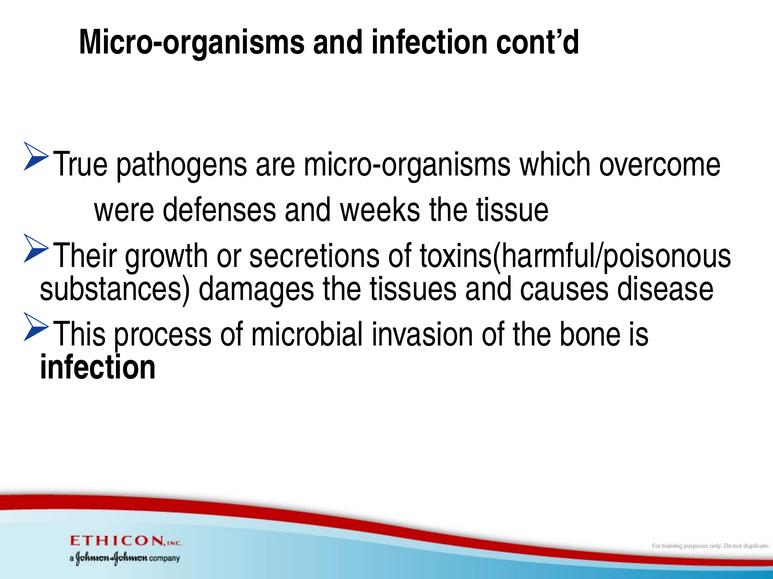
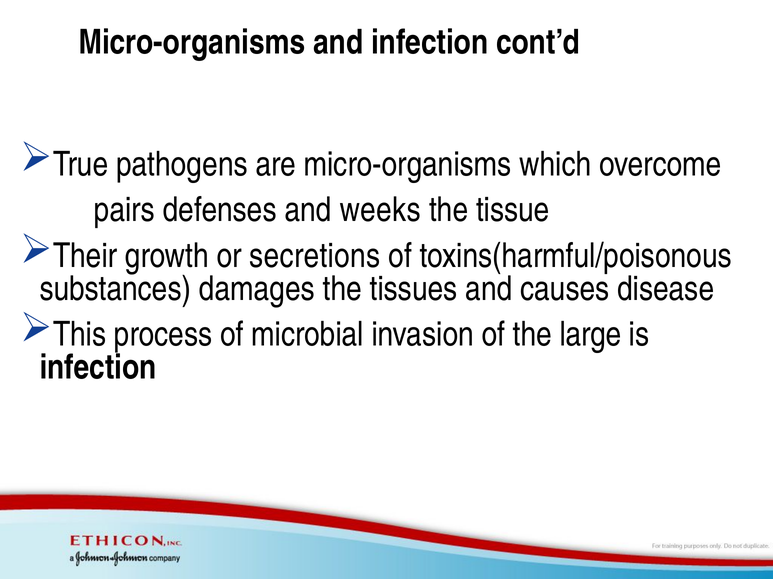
were: were -> pairs (124, 210)
bone: bone -> large (591, 335)
